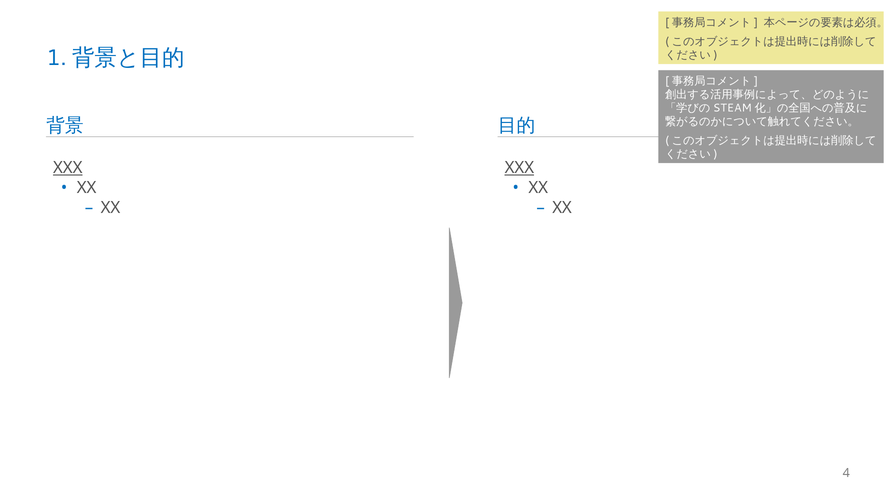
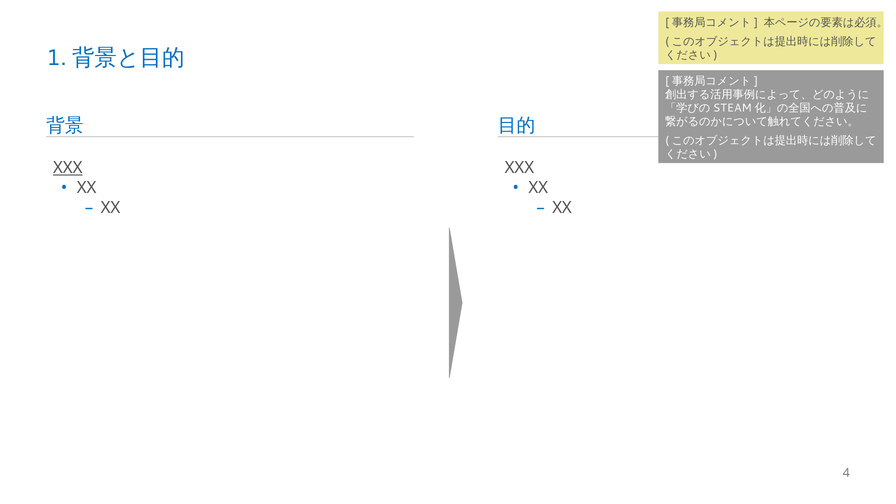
XXX underline: present -> none (519, 168)
